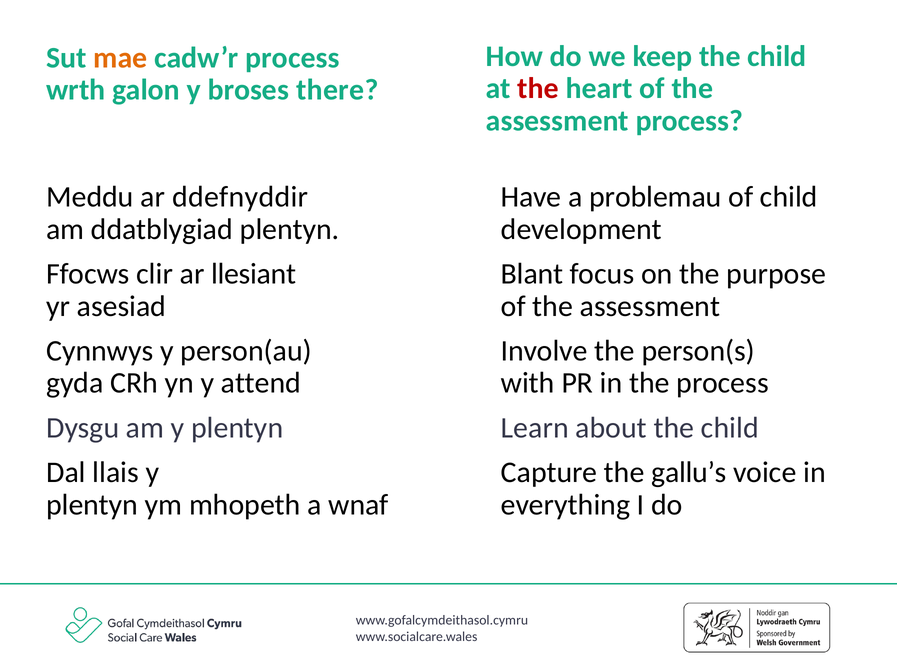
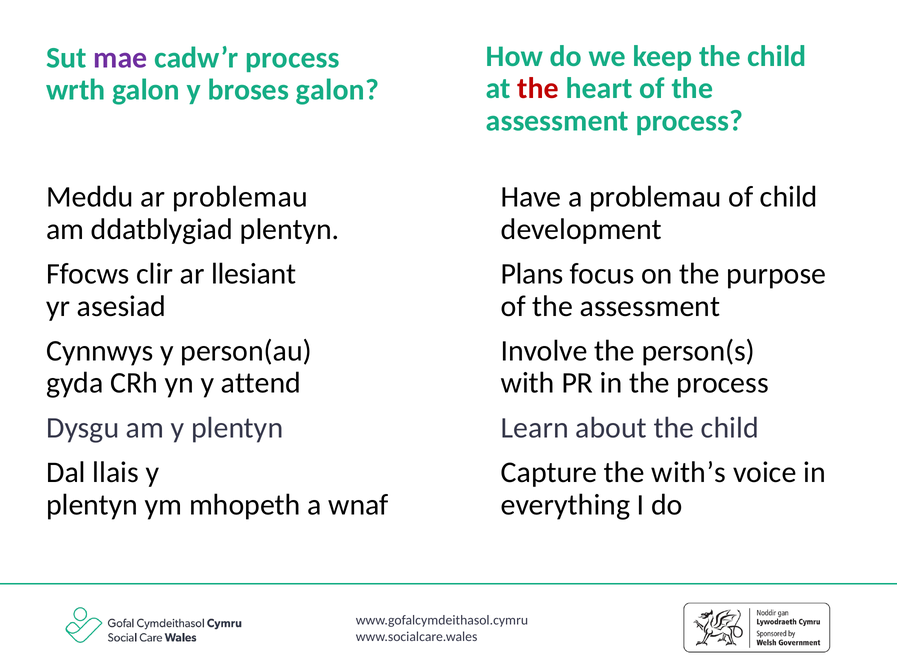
mae colour: orange -> purple (120, 58)
broses there: there -> galon (337, 90)
ar ddefnyddir: ddefnyddir -> problemau (240, 197)
Blant: Blant -> Plans (532, 274)
gallu’s: gallu’s -> with’s (689, 473)
